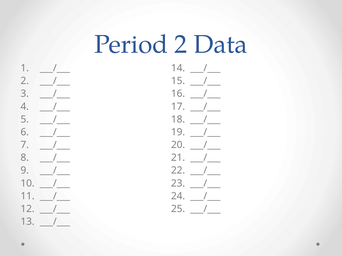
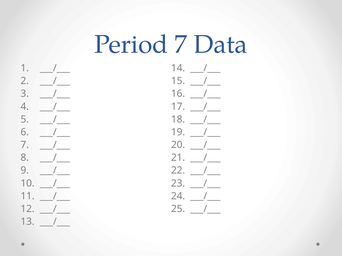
Period 2: 2 -> 7 (181, 45)
